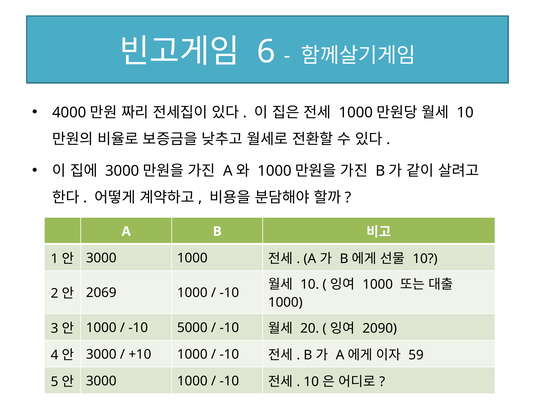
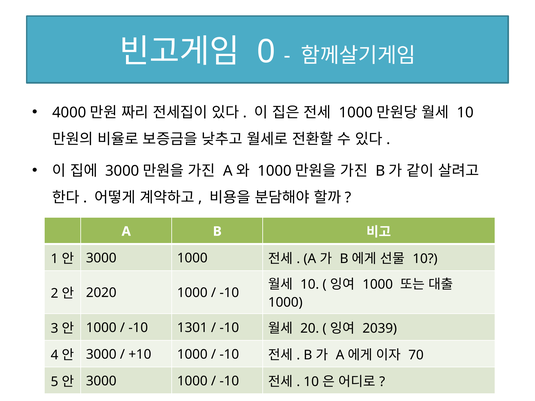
6: 6 -> 0 (266, 52)
2069: 2069 -> 2020 (101, 293)
5000: 5000 -> 1301 (192, 328)
2090: 2090 -> 2039 (380, 329)
59: 59 -> 70 (416, 355)
